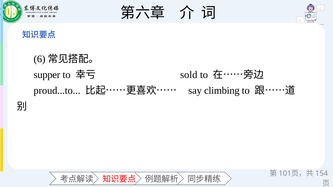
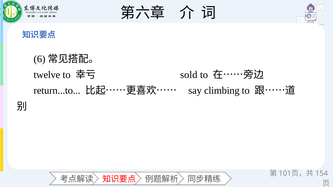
supper: supper -> twelve (47, 75)
proud...to: proud...to -> return...to (57, 91)
